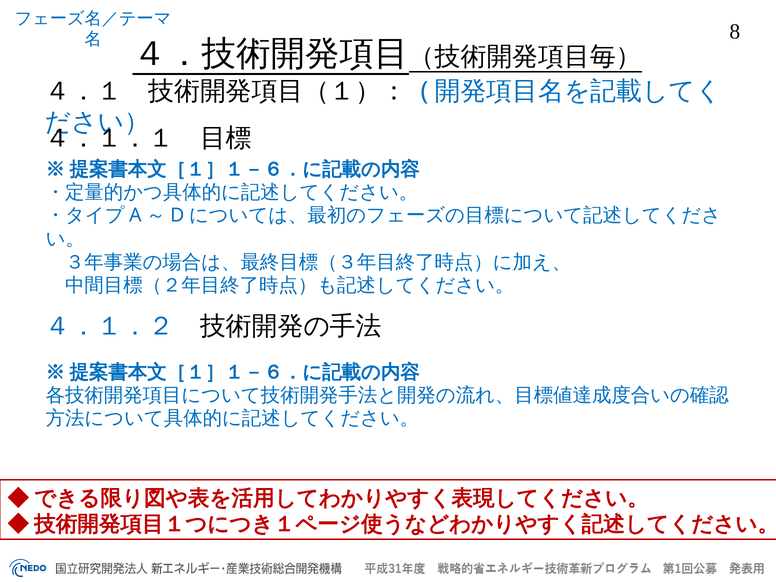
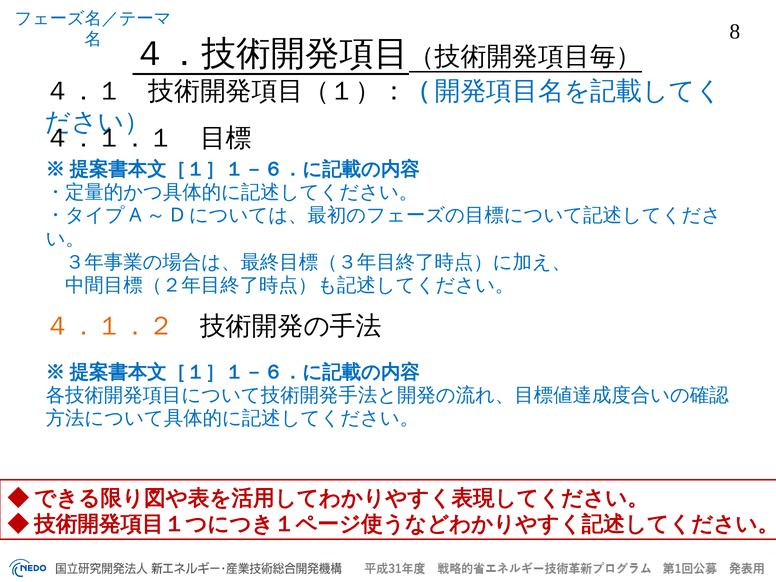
４．１．２ colour: blue -> orange (109, 326)
